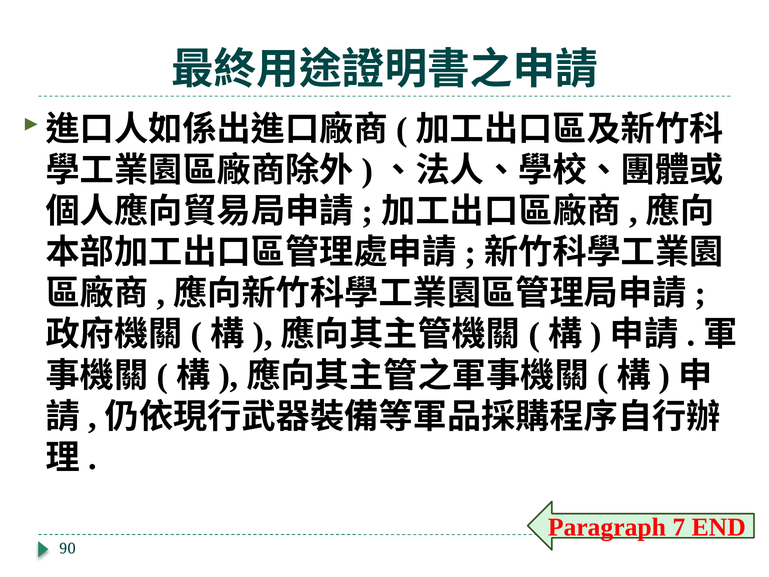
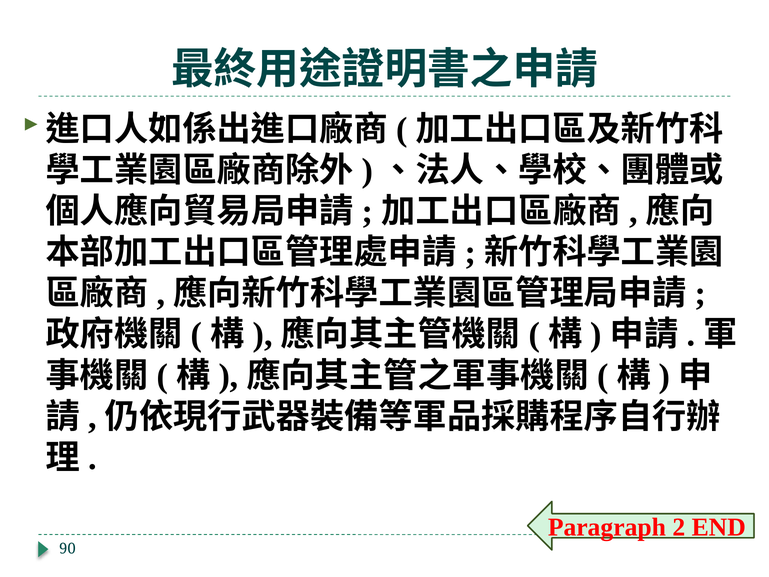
7: 7 -> 2 (679, 527)
